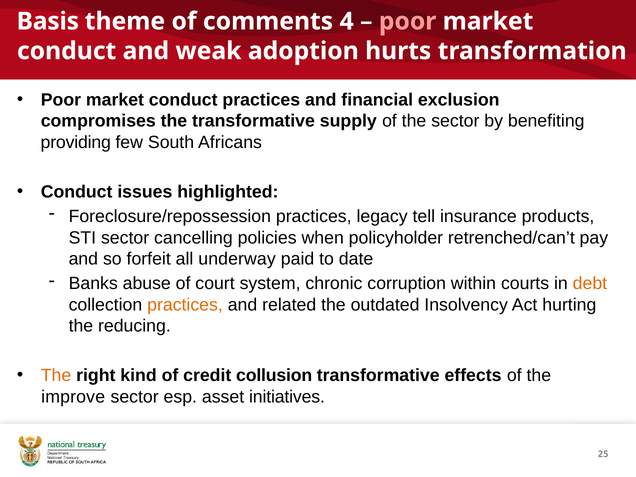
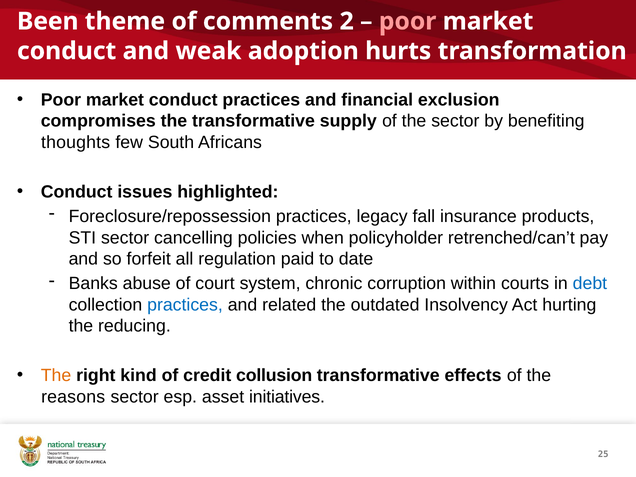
Basis: Basis -> Been (48, 21)
4: 4 -> 2 (347, 21)
providing: providing -> thoughts (76, 142)
tell: tell -> fall (424, 216)
underway: underway -> regulation (237, 259)
debt colour: orange -> blue (590, 284)
practices colour: orange -> blue (185, 305)
improve: improve -> reasons (73, 397)
